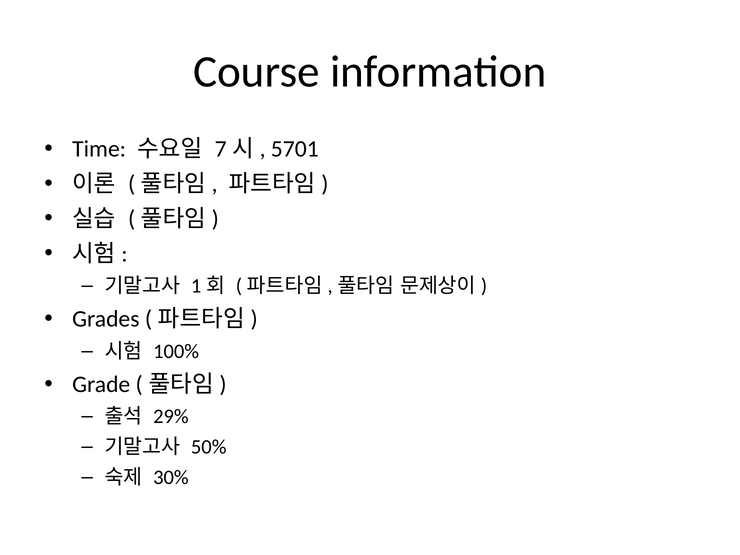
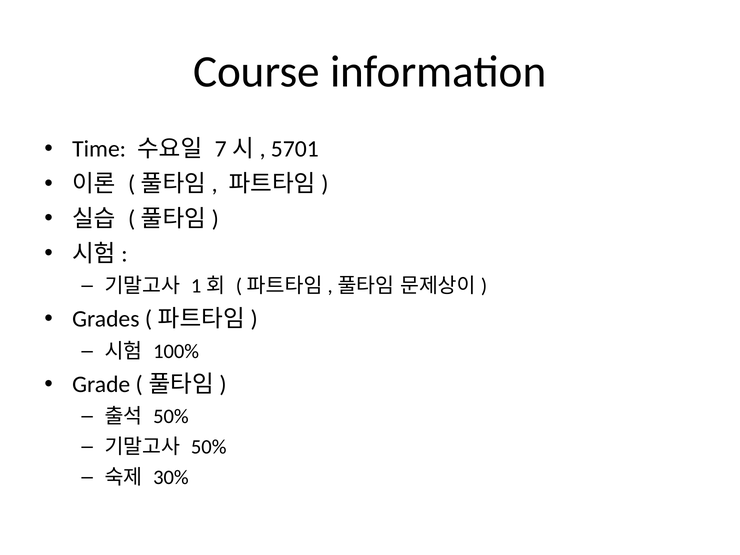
29%: 29% -> 50% (171, 417)
